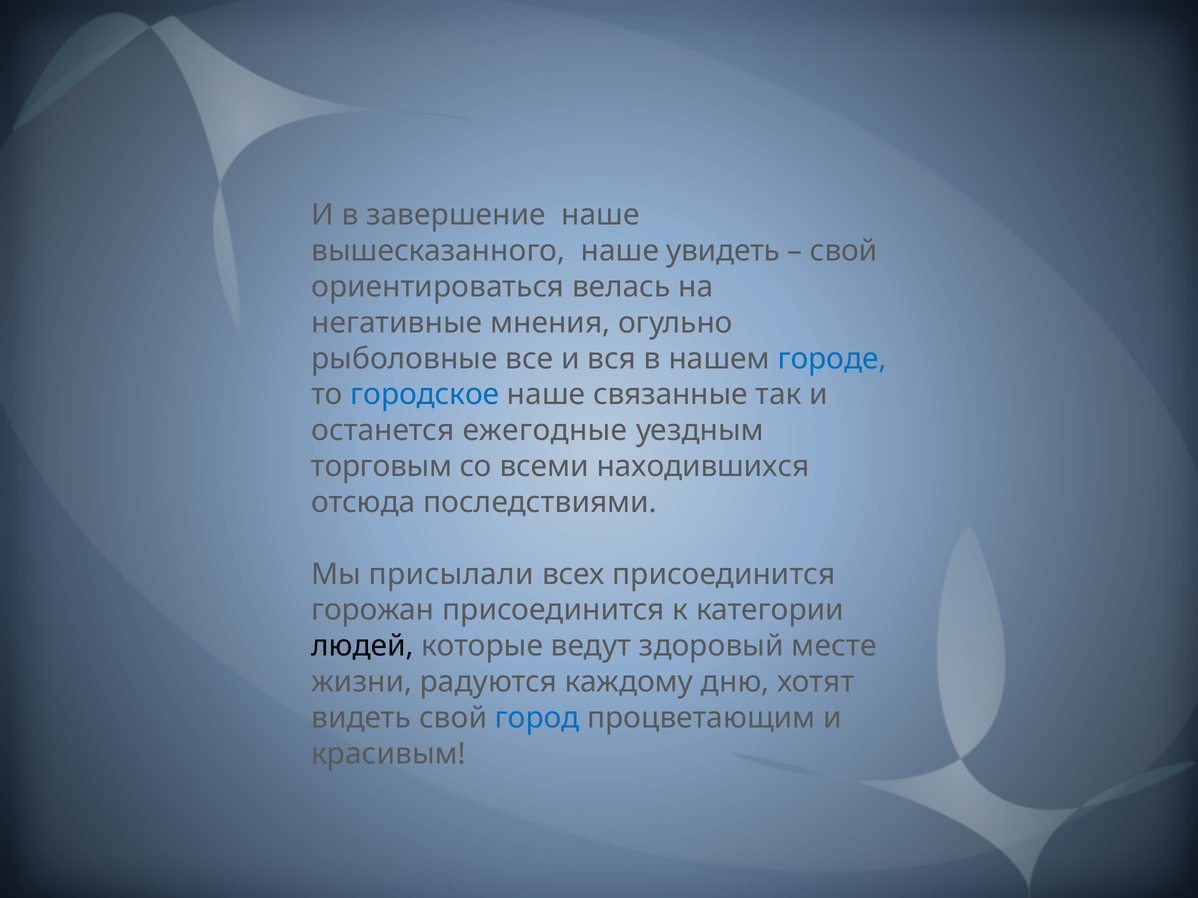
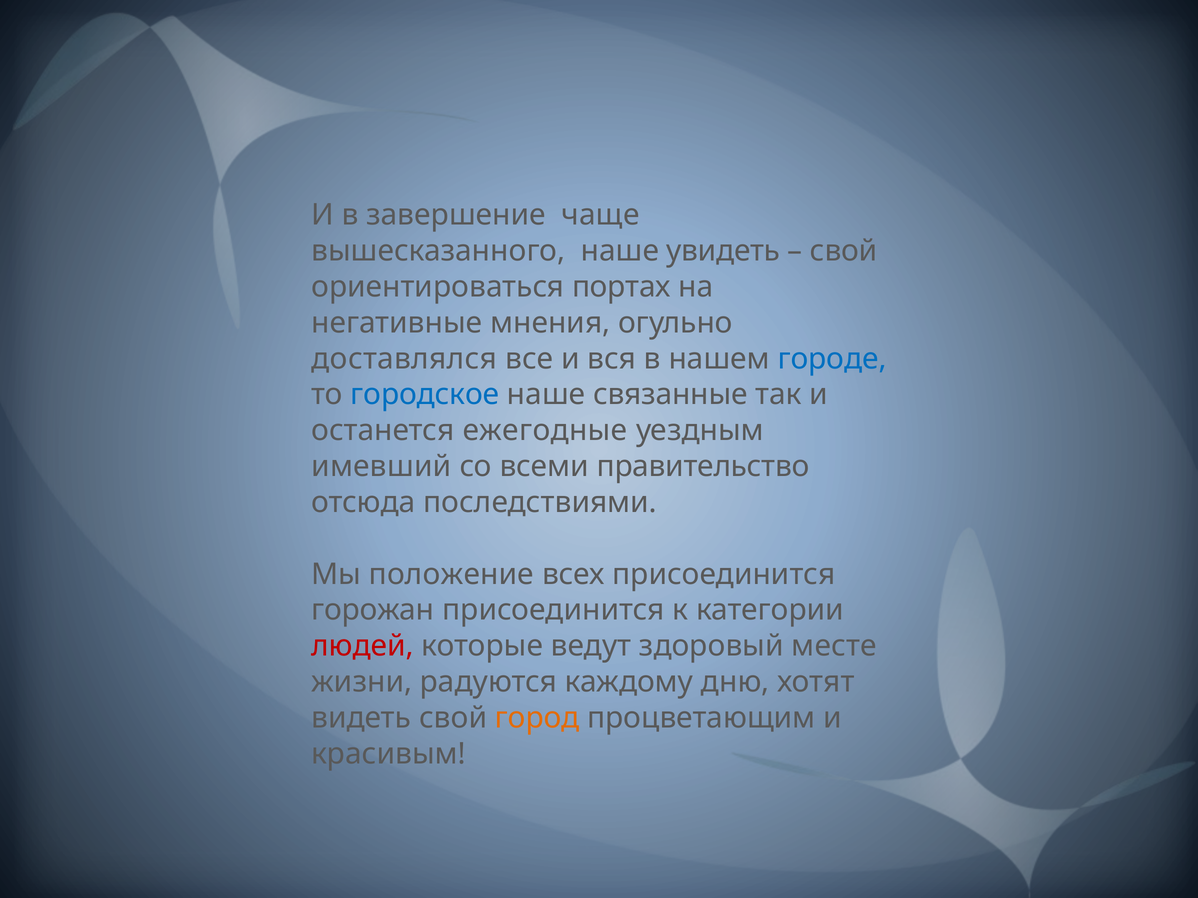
завершение наше: наше -> чаще (600, 215)
велась: велась -> портах (621, 287)
рыболовные: рыболовные -> доставлялся (404, 359)
торговым: торговым -> имевший (381, 467)
находившихся: находившихся -> правительство (703, 467)
присылали: присылали -> положение (451, 574)
людей colour: black -> red (362, 646)
город colour: blue -> orange (537, 718)
